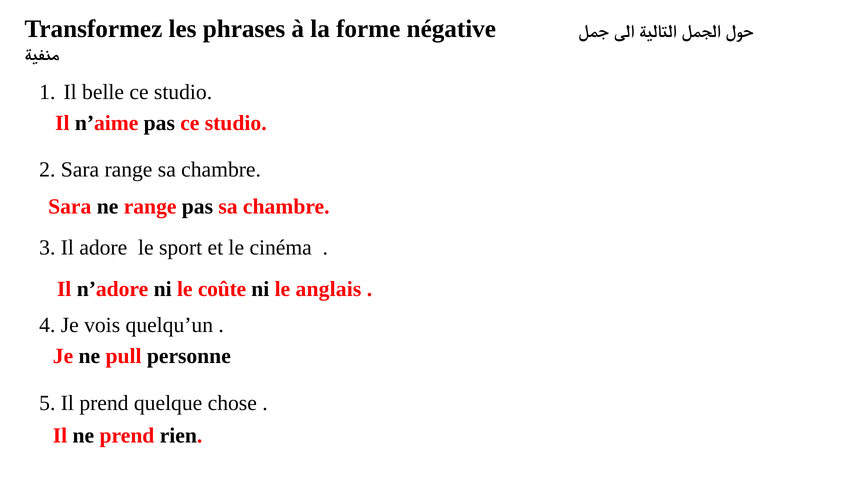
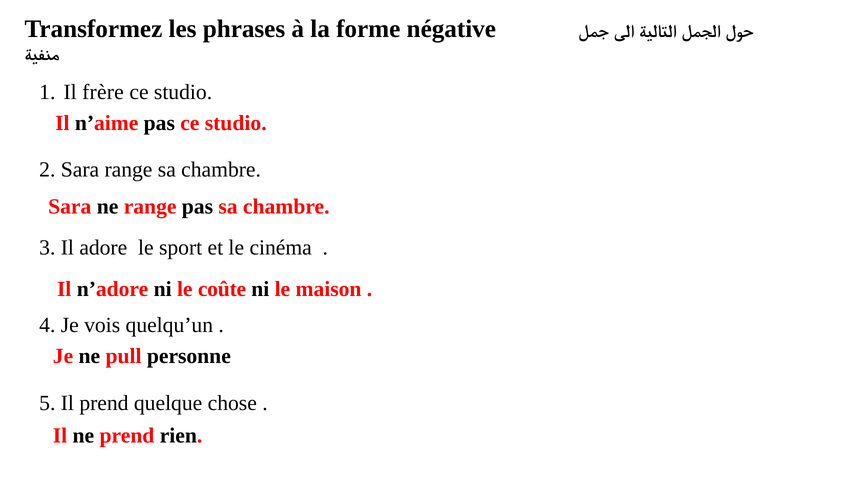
belle: belle -> frère (103, 92)
anglais: anglais -> maison (329, 289)
